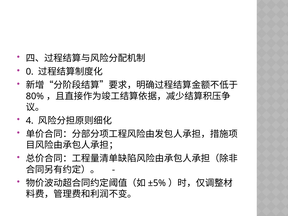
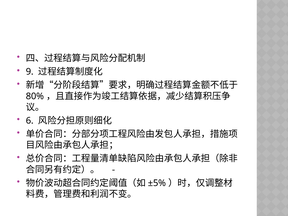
0: 0 -> 9 (30, 72)
4: 4 -> 6 (30, 121)
